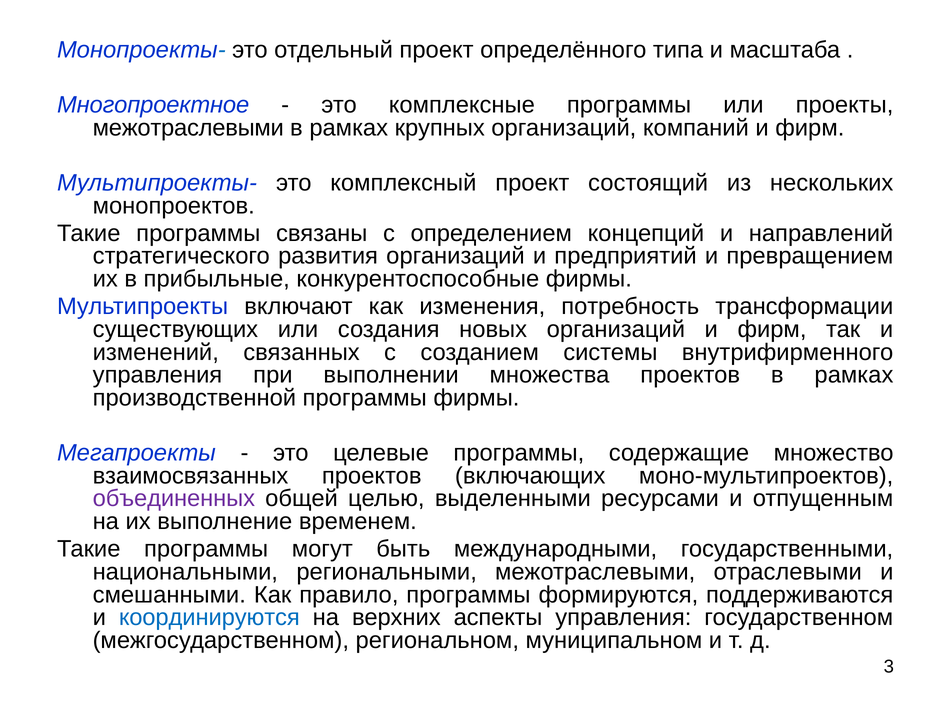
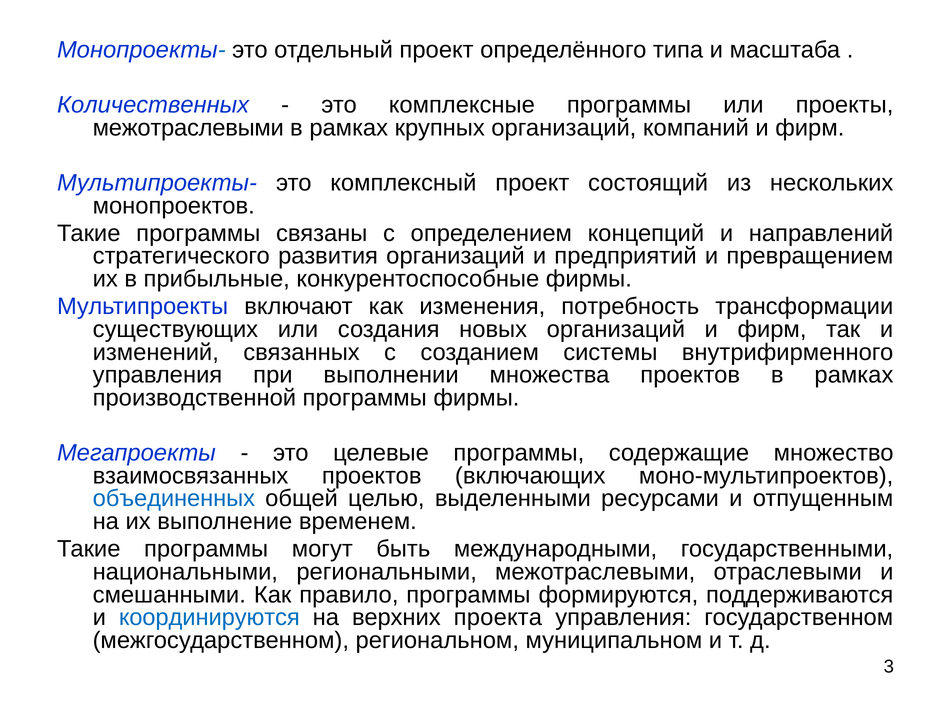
Многопроектное: Многопроектное -> Количественных (153, 105)
объединенных colour: purple -> blue (174, 499)
аспекты: аспекты -> проекта (498, 618)
